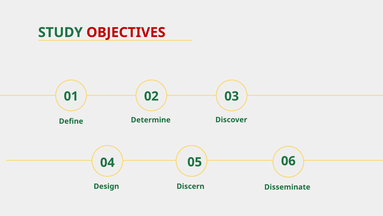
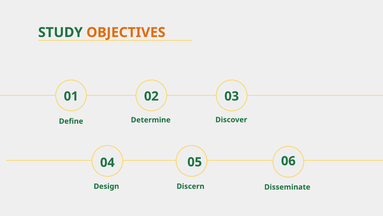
OBJECTIVES colour: red -> orange (126, 32)
